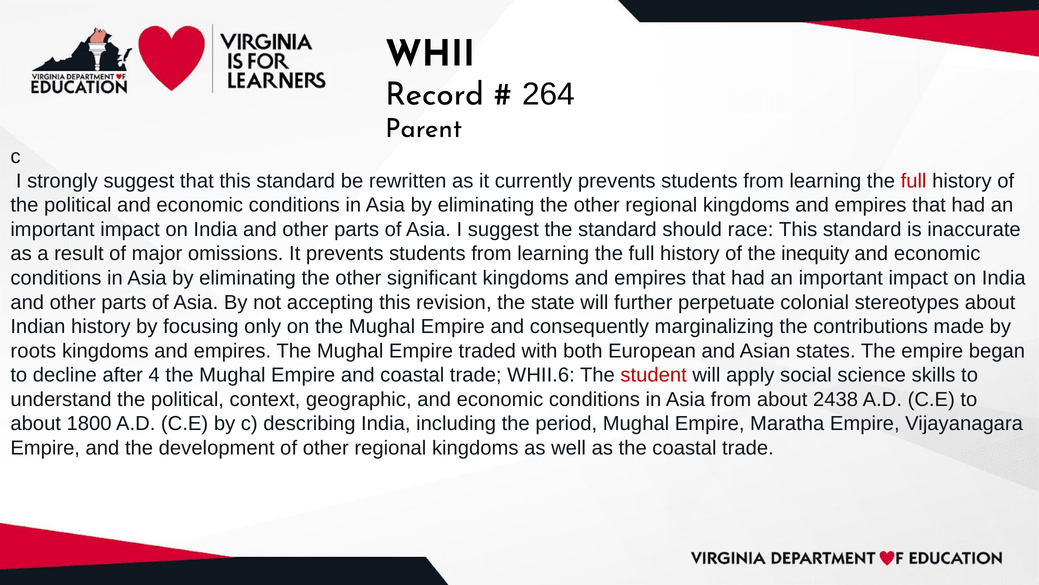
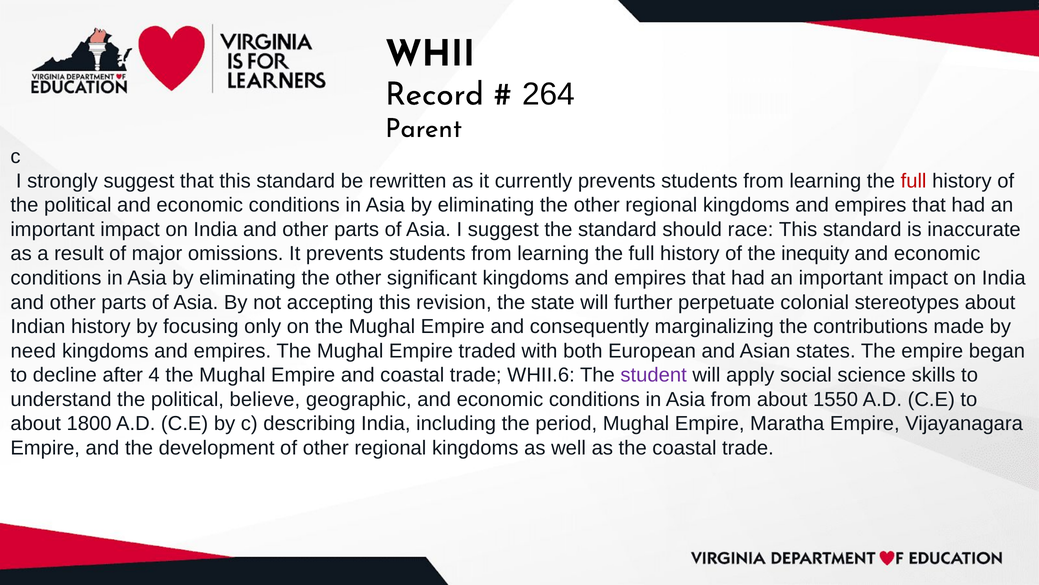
roots: roots -> need (33, 351)
student colour: red -> purple (654, 375)
context: context -> believe (265, 399)
2438: 2438 -> 1550 (836, 399)
